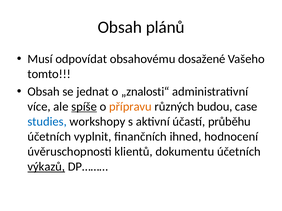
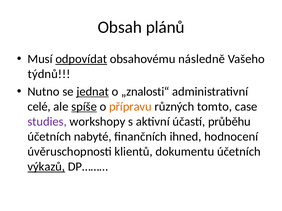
odpovídat underline: none -> present (81, 59)
dosažené: dosažené -> následně (202, 59)
tomto: tomto -> týdnů (49, 74)
Obsah: Obsah -> Nutno (44, 92)
jednat underline: none -> present (93, 92)
více: více -> celé (39, 107)
budou: budou -> tomto (215, 107)
studies colour: blue -> purple (47, 122)
vyplnit: vyplnit -> nabyté (93, 137)
